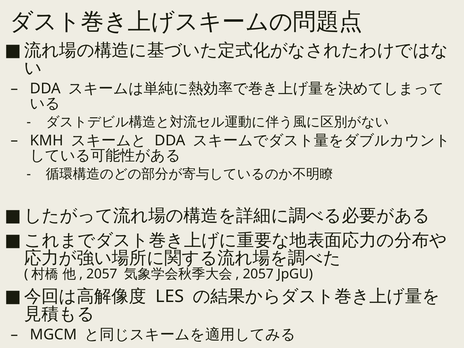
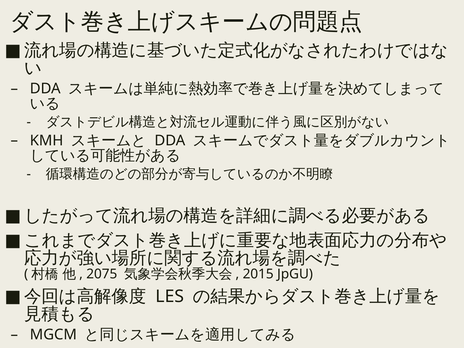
2057: 2057 -> 2075 (102, 274)
2057: 2057 -> 2015 (258, 274)
